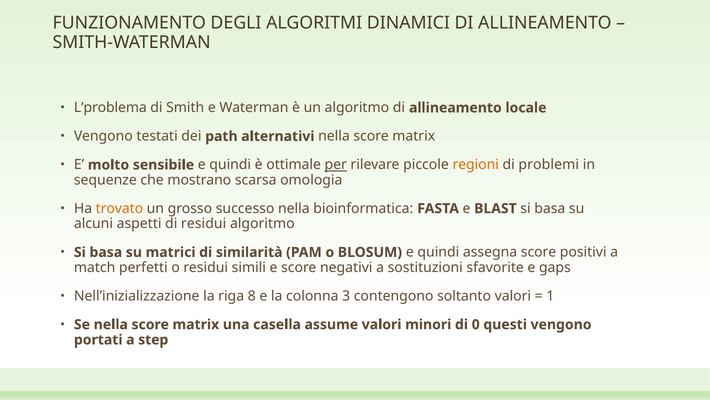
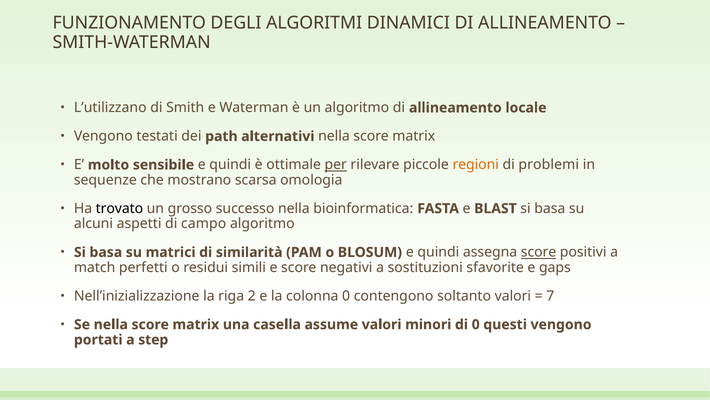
L’problema: L’problema -> L’utilizzano (110, 108)
trovato colour: orange -> black (119, 208)
di residui: residui -> campo (204, 223)
score underline: none -> present (539, 252)
8: 8 -> 2 (252, 296)
colonna 3: 3 -> 0 (346, 296)
1: 1 -> 7 (550, 296)
